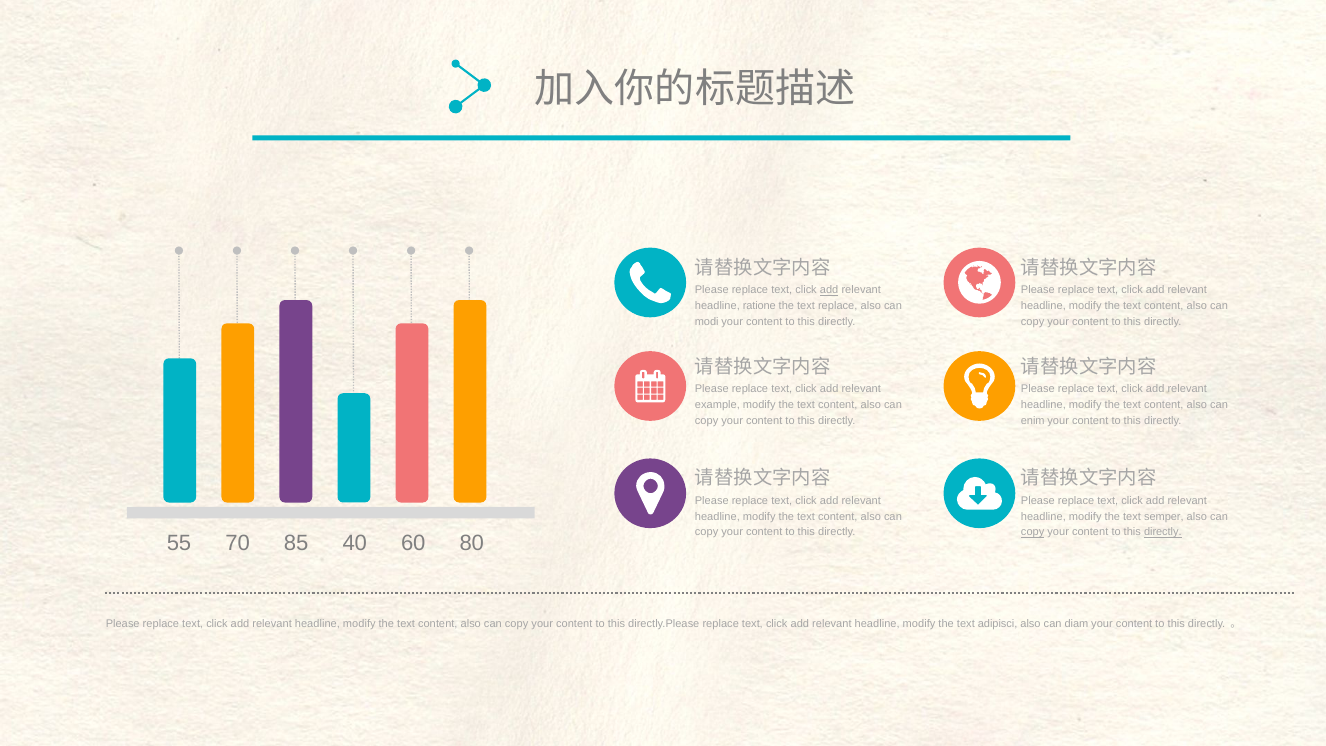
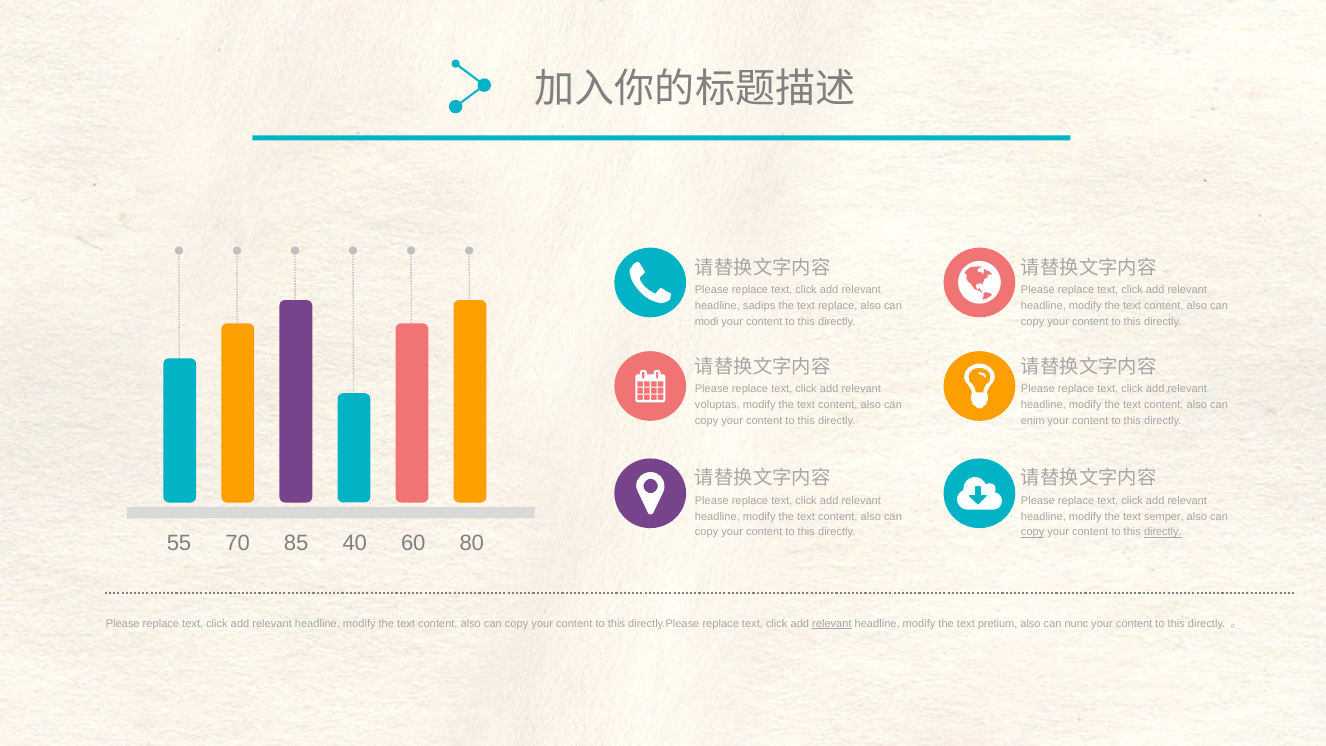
add underline: present -> none (829, 290)
ratione: ratione -> sadips (759, 306)
example: example -> voluptas (717, 405)
relevant underline: none -> present (832, 624)
adipisci: adipisci -> pretium (998, 624)
diam: diam -> nunc (1077, 624)
